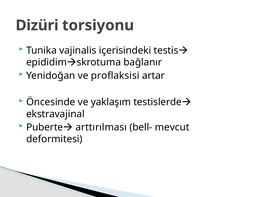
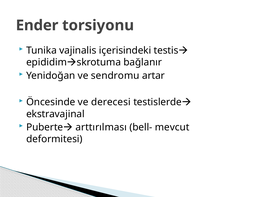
Dizüri: Dizüri -> Ender (37, 25)
proflaksisi: proflaksisi -> sendromu (115, 76)
yaklaşım: yaklaşım -> derecesi (111, 102)
